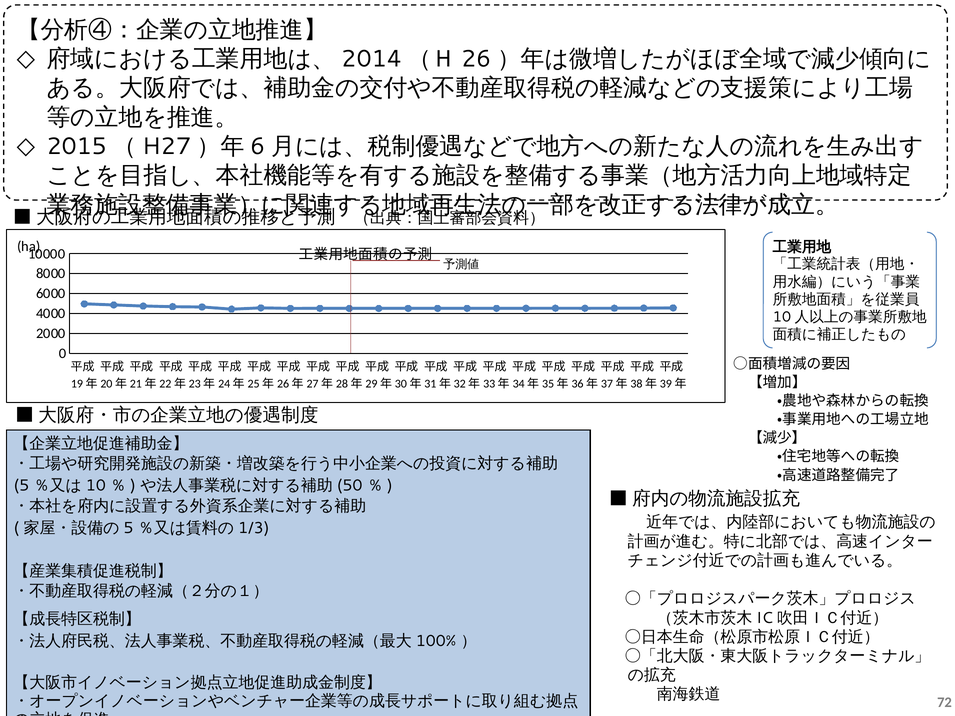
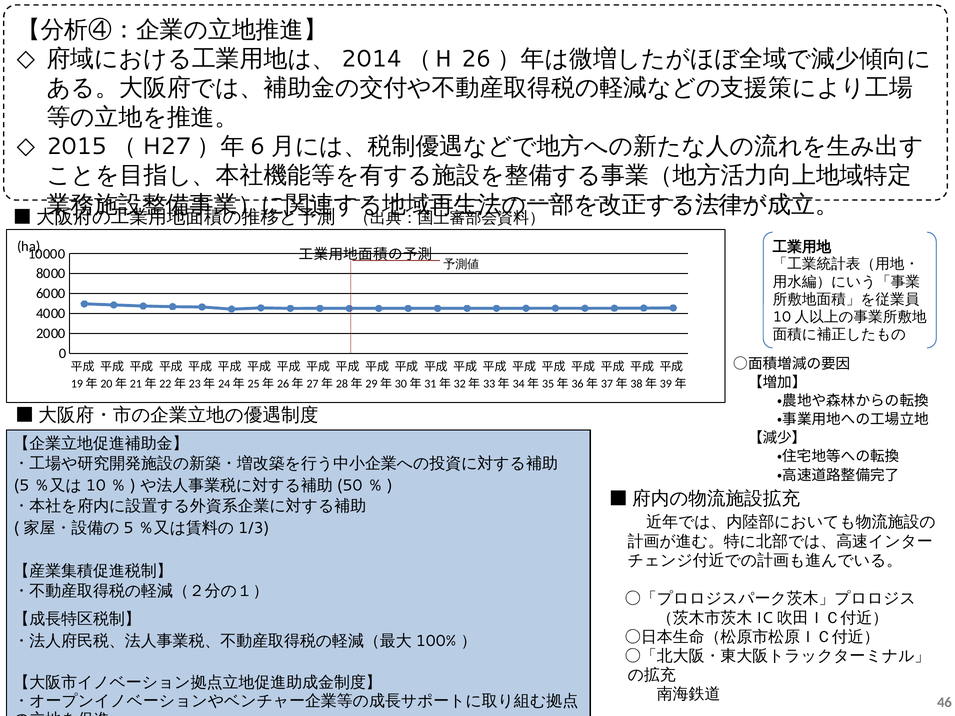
72: 72 -> 46 (945, 703)
